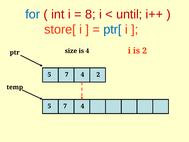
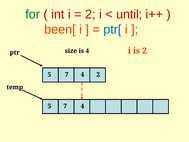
for colour: blue -> green (33, 14)
8: 8 -> 2 (90, 14)
store[: store[ -> been[ (60, 29)
